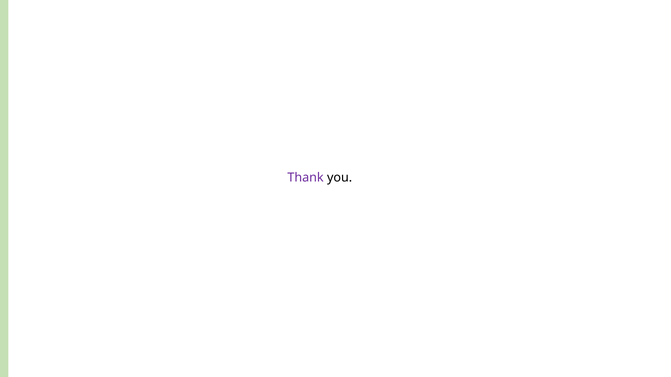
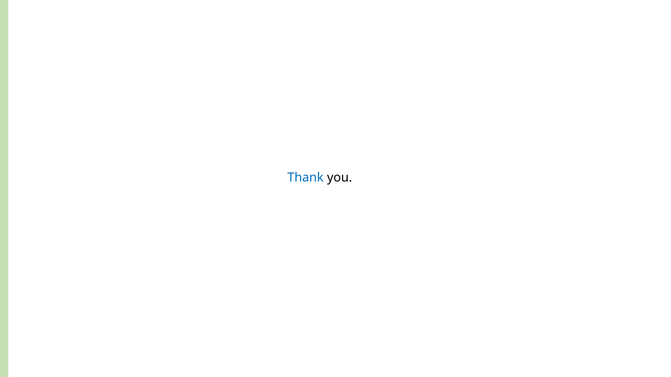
Thank colour: purple -> blue (306, 178)
